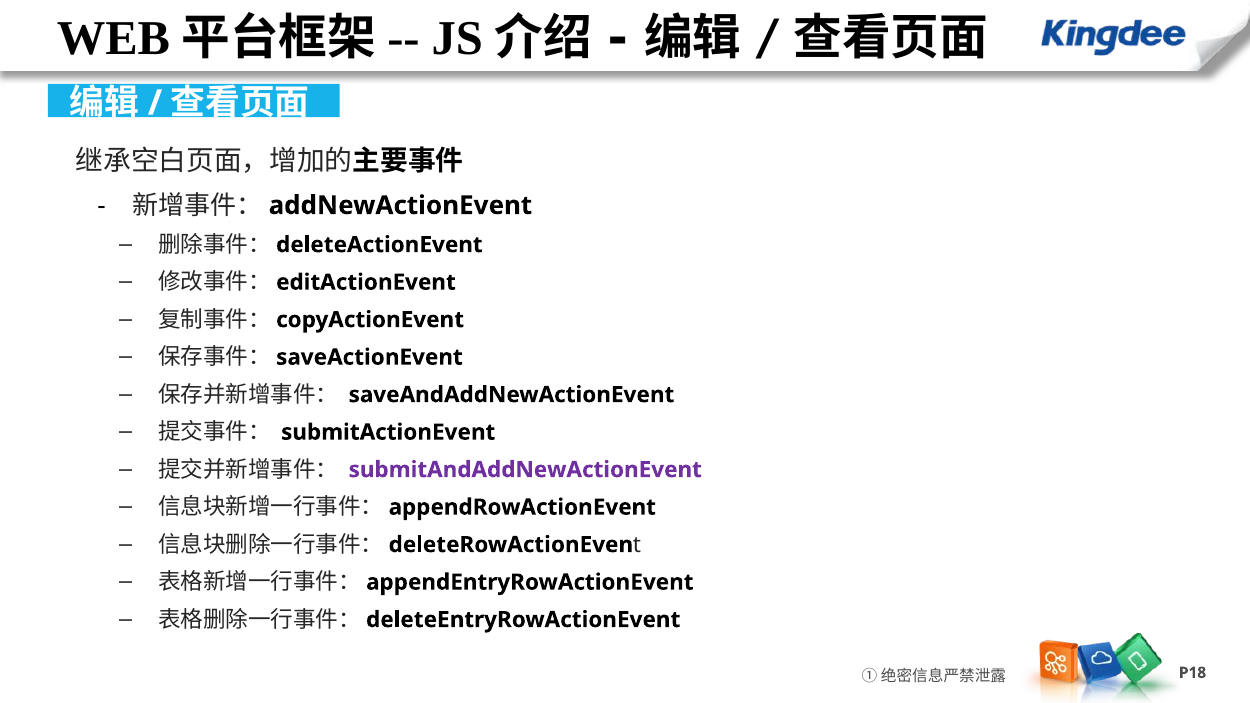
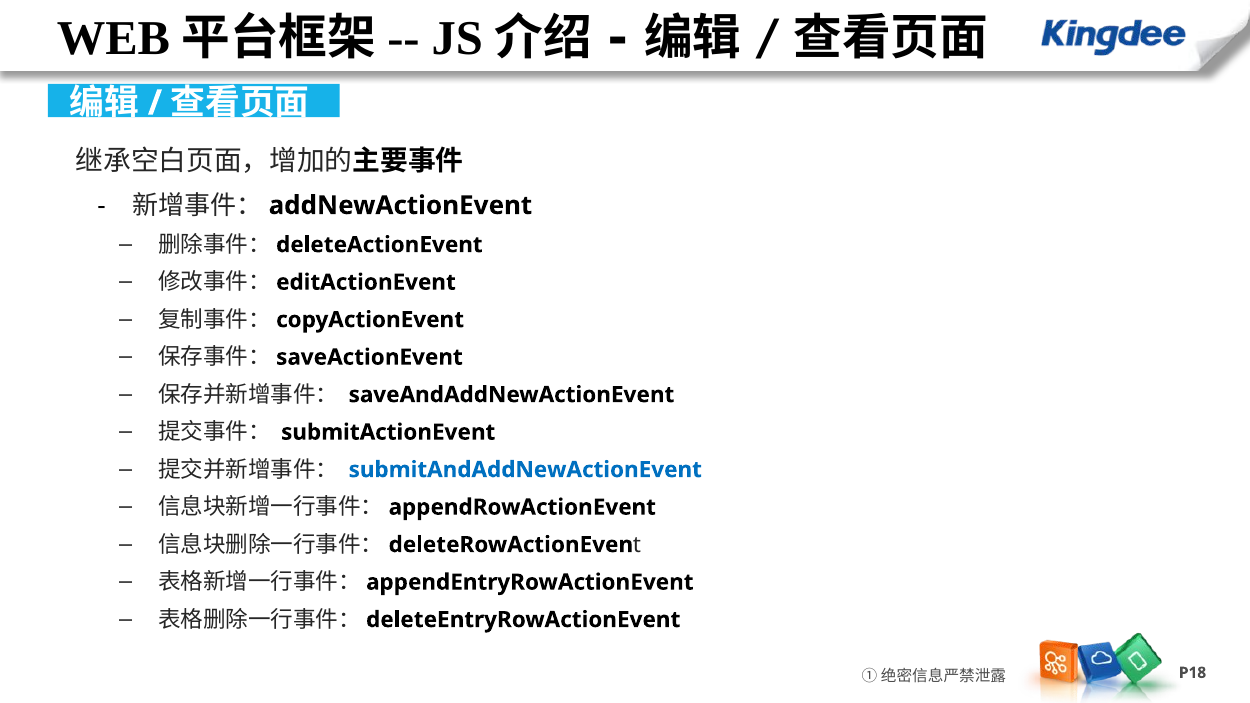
submitAndAddNewActionEvent colour: purple -> blue (525, 470)
